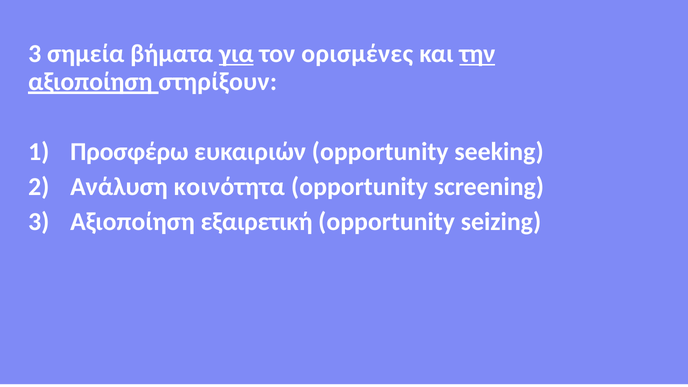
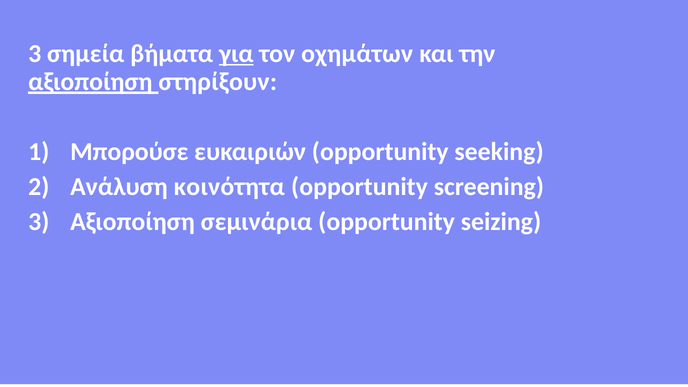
ορισμένες: ορισμένες -> οχημάτων (357, 54)
την underline: present -> none (477, 54)
Προσφέρω: Προσφέρω -> Μπορούσε (129, 152)
εξαιρετική: εξαιρετική -> σεμινάρια (256, 222)
